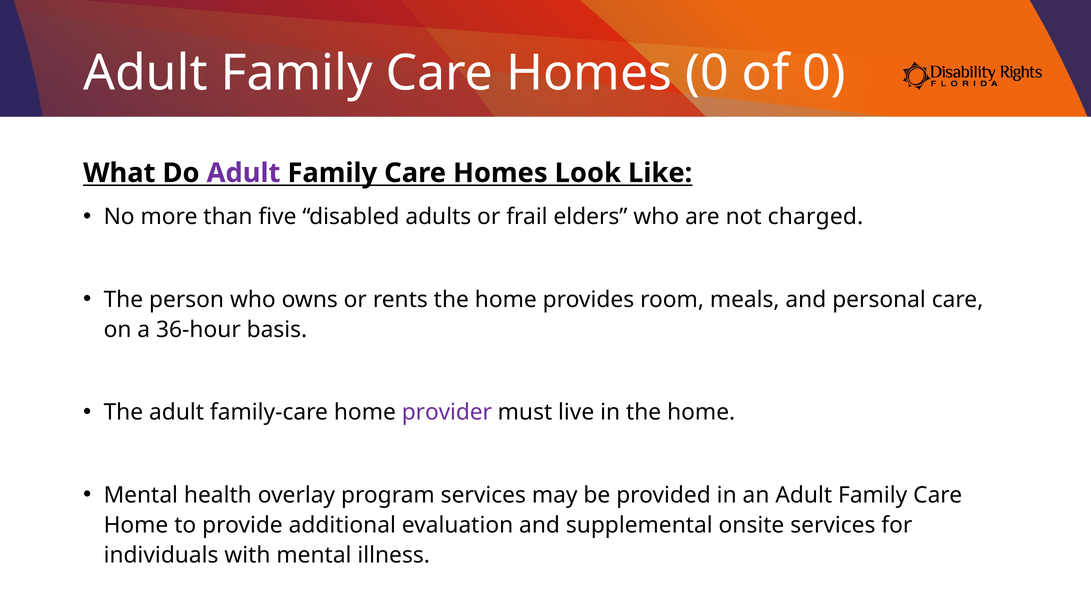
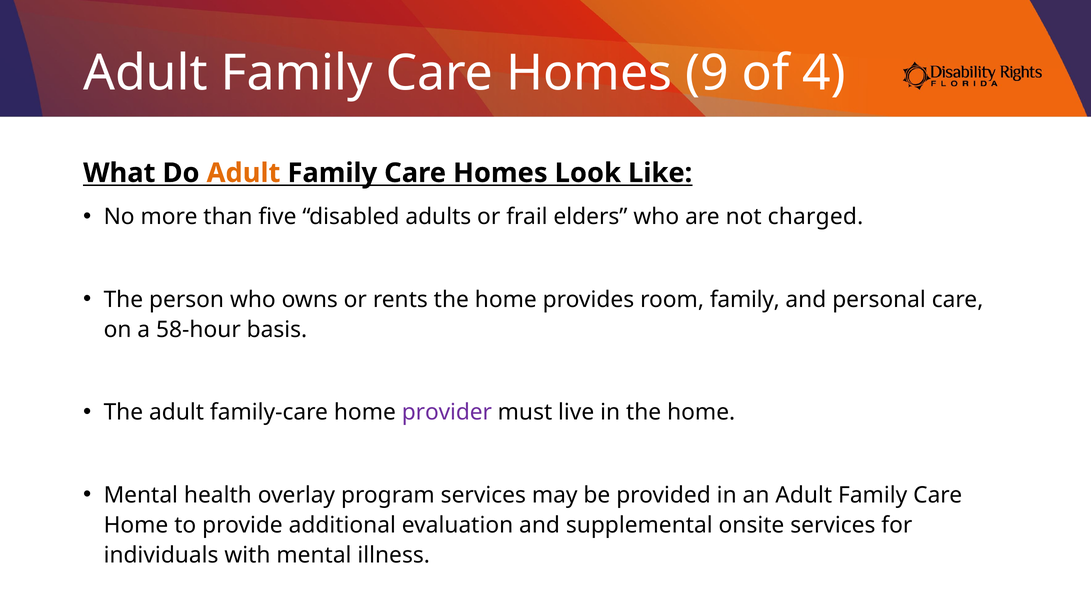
Homes 0: 0 -> 9 (707, 73)
of 0: 0 -> 4 (824, 73)
Adult colour: purple -> orange (243, 173)
room meals: meals -> family (745, 299)
36-hour: 36-hour -> 58-hour (198, 329)
